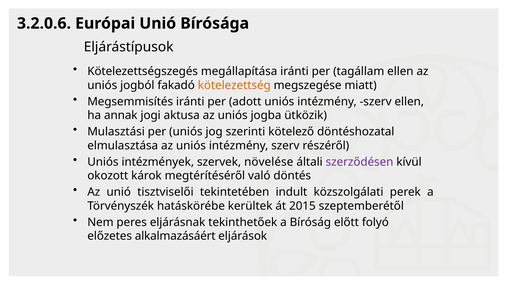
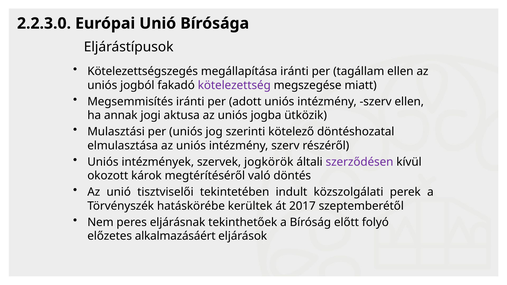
3.2.0.6: 3.2.0.6 -> 2.2.3.0 (44, 23)
kötelezettség colour: orange -> purple (234, 85)
növelése: növelése -> jogkörök (269, 162)
2015: 2015 -> 2017 (302, 206)
